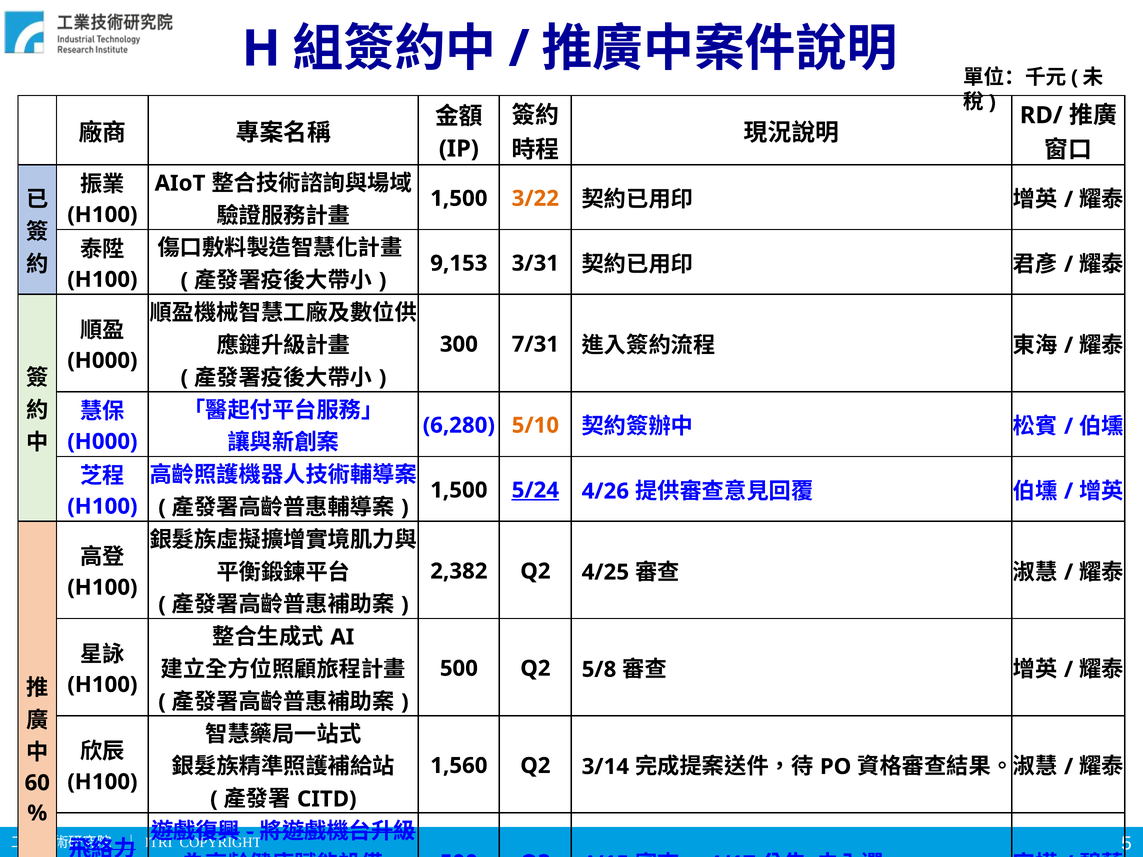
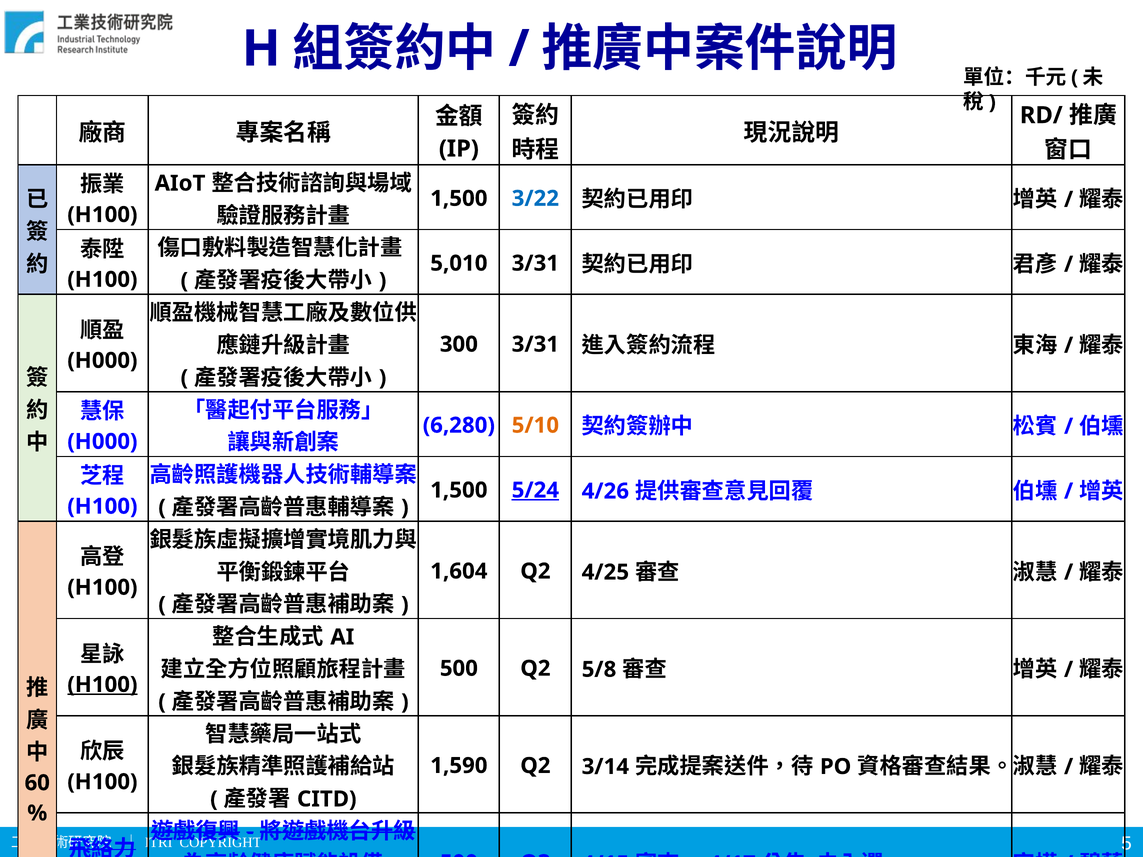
3/22 colour: orange -> blue (535, 199)
9,153: 9,153 -> 5,010 (459, 263)
300 7/31: 7/31 -> 3/31 (535, 344)
2,382: 2,382 -> 1,604 (459, 571)
H100 underline: none -> present (102, 685)
1,560: 1,560 -> 1,590 (459, 766)
